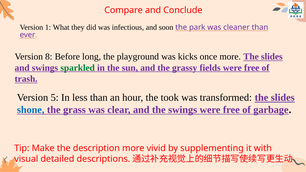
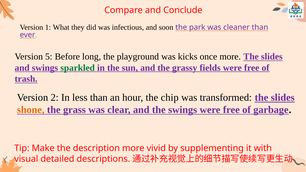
8: 8 -> 5 (49, 57)
5: 5 -> 2 (55, 98)
took: took -> chip (170, 98)
shone colour: blue -> orange (31, 110)
